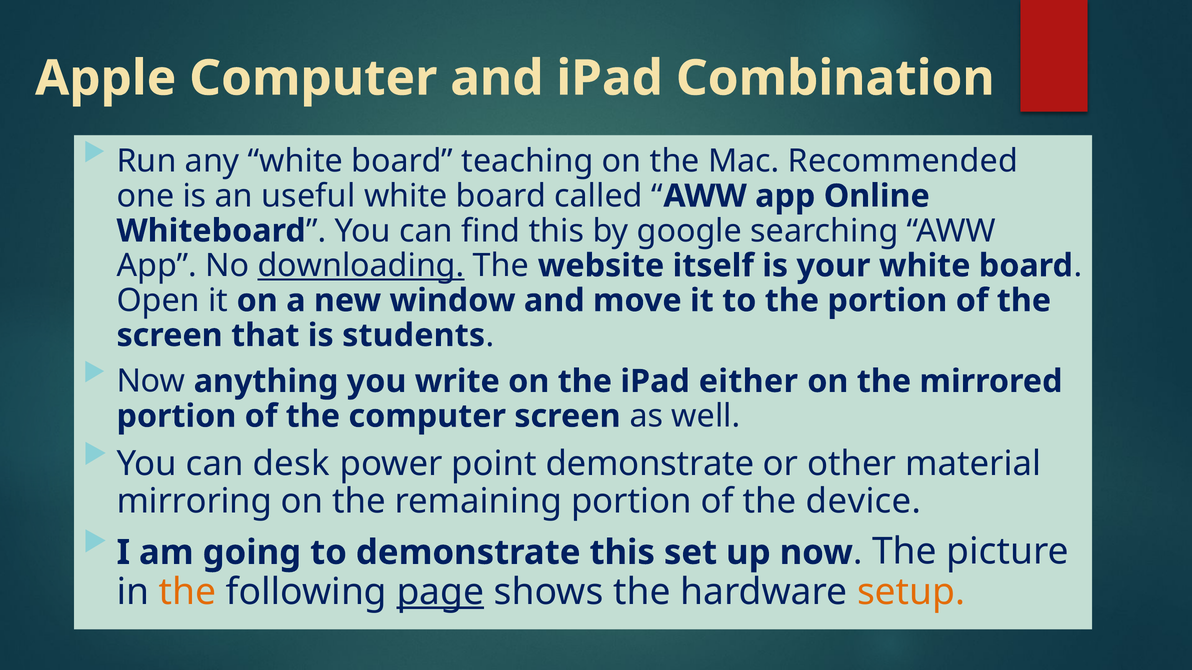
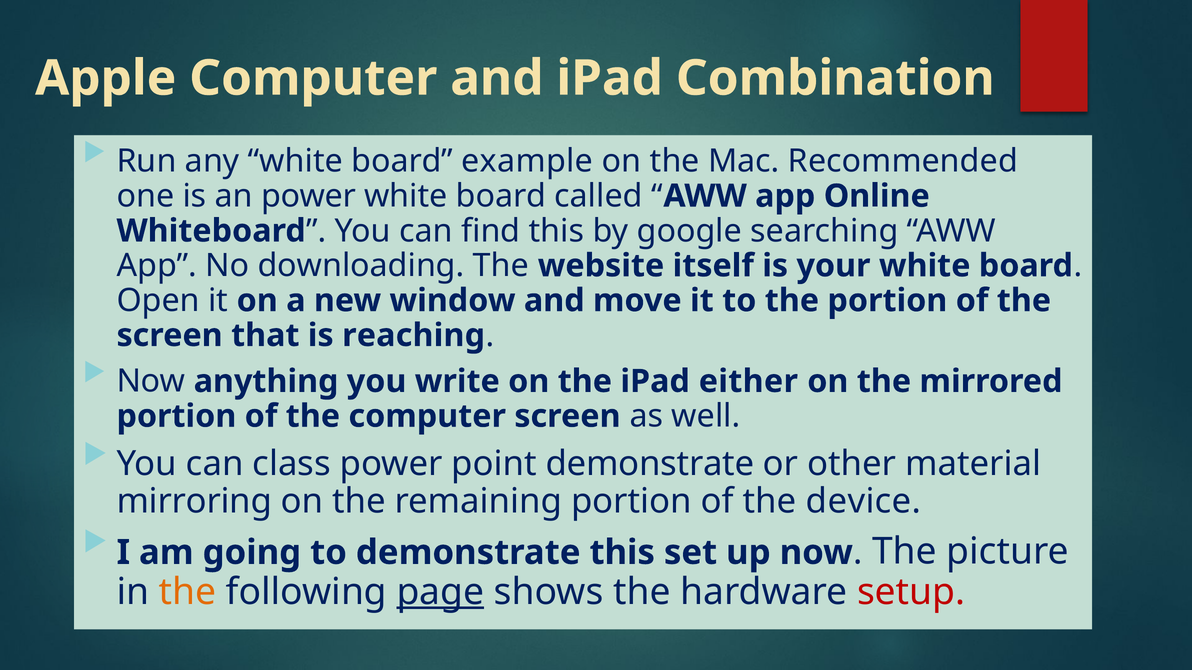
teaching: teaching -> example (527, 161)
an useful: useful -> power (309, 196)
downloading underline: present -> none (361, 266)
students: students -> reaching (414, 336)
desk: desk -> class (292, 464)
setup colour: orange -> red (911, 592)
